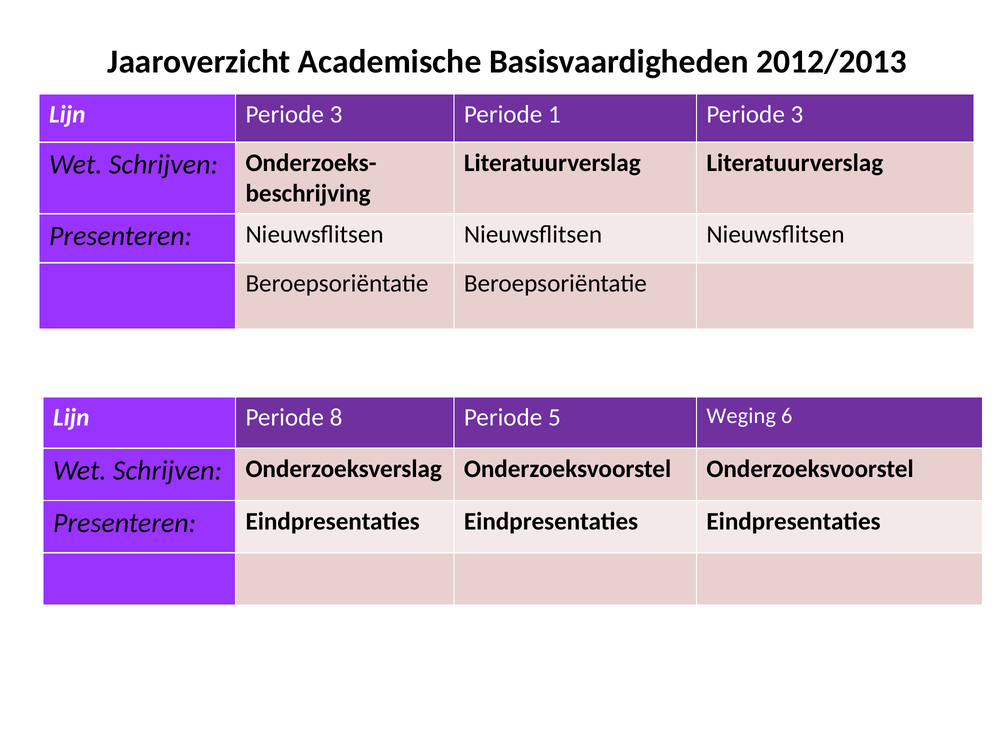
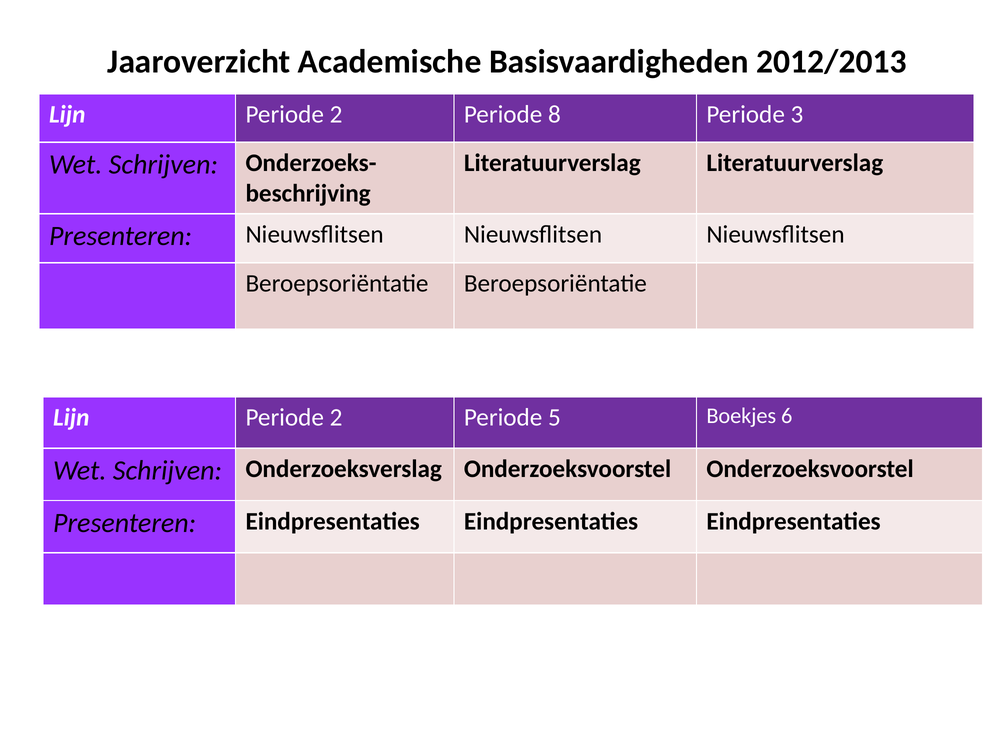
3: 3 -> 2 (336, 114)
1: 1 -> 8 (554, 114)
8: 8 -> 2 (336, 418)
Weging: Weging -> Boekjes (741, 416)
